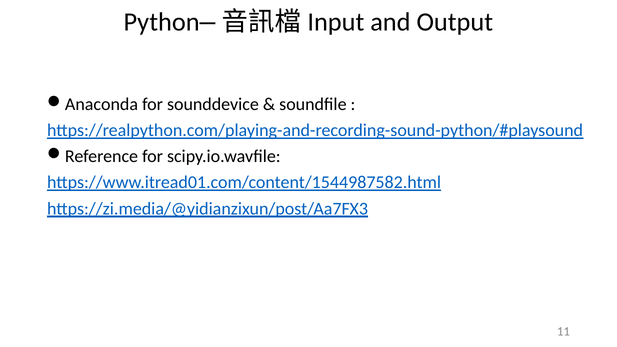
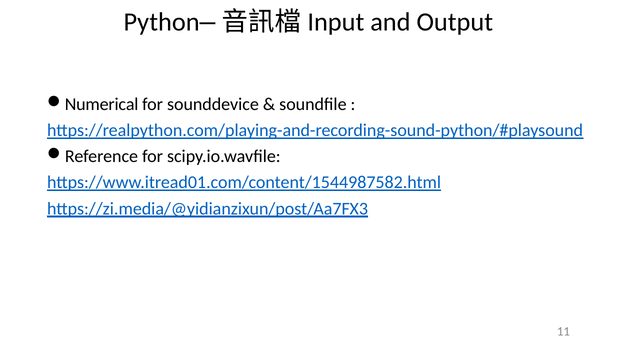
Anaconda: Anaconda -> Numerical (102, 104)
